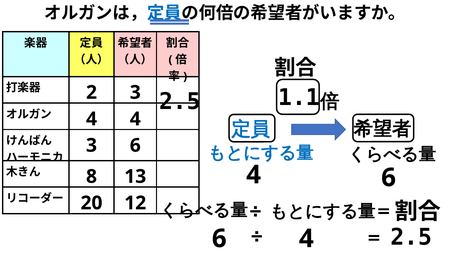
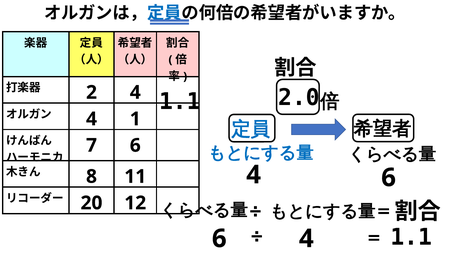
1.1: 1.1 -> 2.0 (299, 98)
2 3: 3 -> 4 (135, 92)
2.5: 2.5 -> 1.1 (180, 101)
4 4: 4 -> 1 (135, 119)
3: 3 -> 7 (91, 145)
13: 13 -> 11 (135, 176)
2.5: 2.5 -> 1.1 (411, 237)
